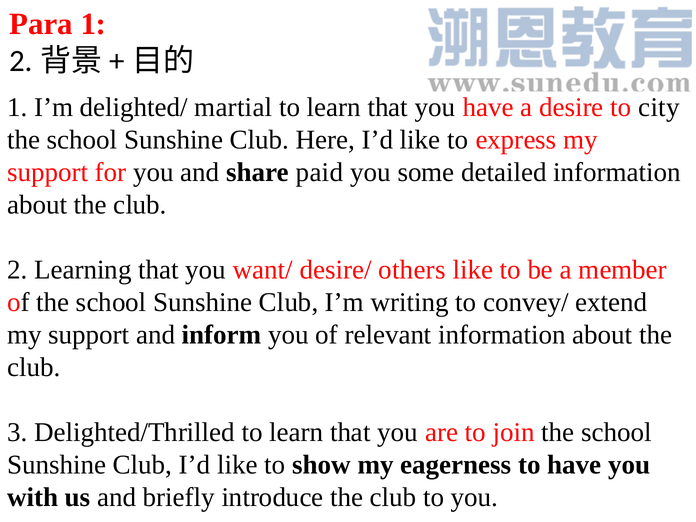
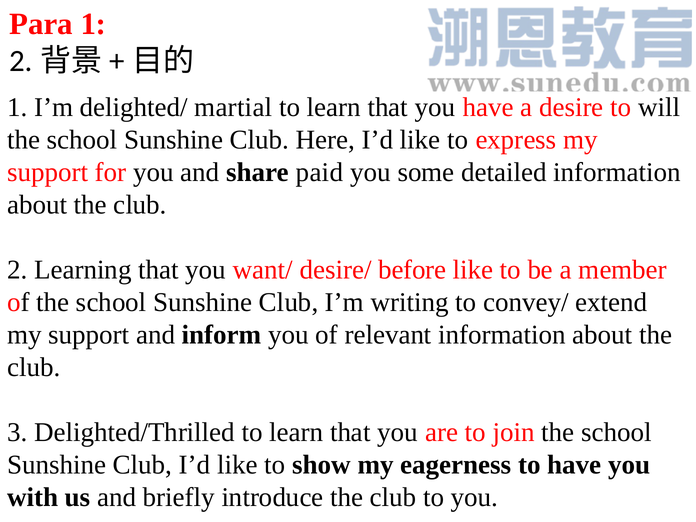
city: city -> will (659, 107)
others: others -> before (412, 270)
